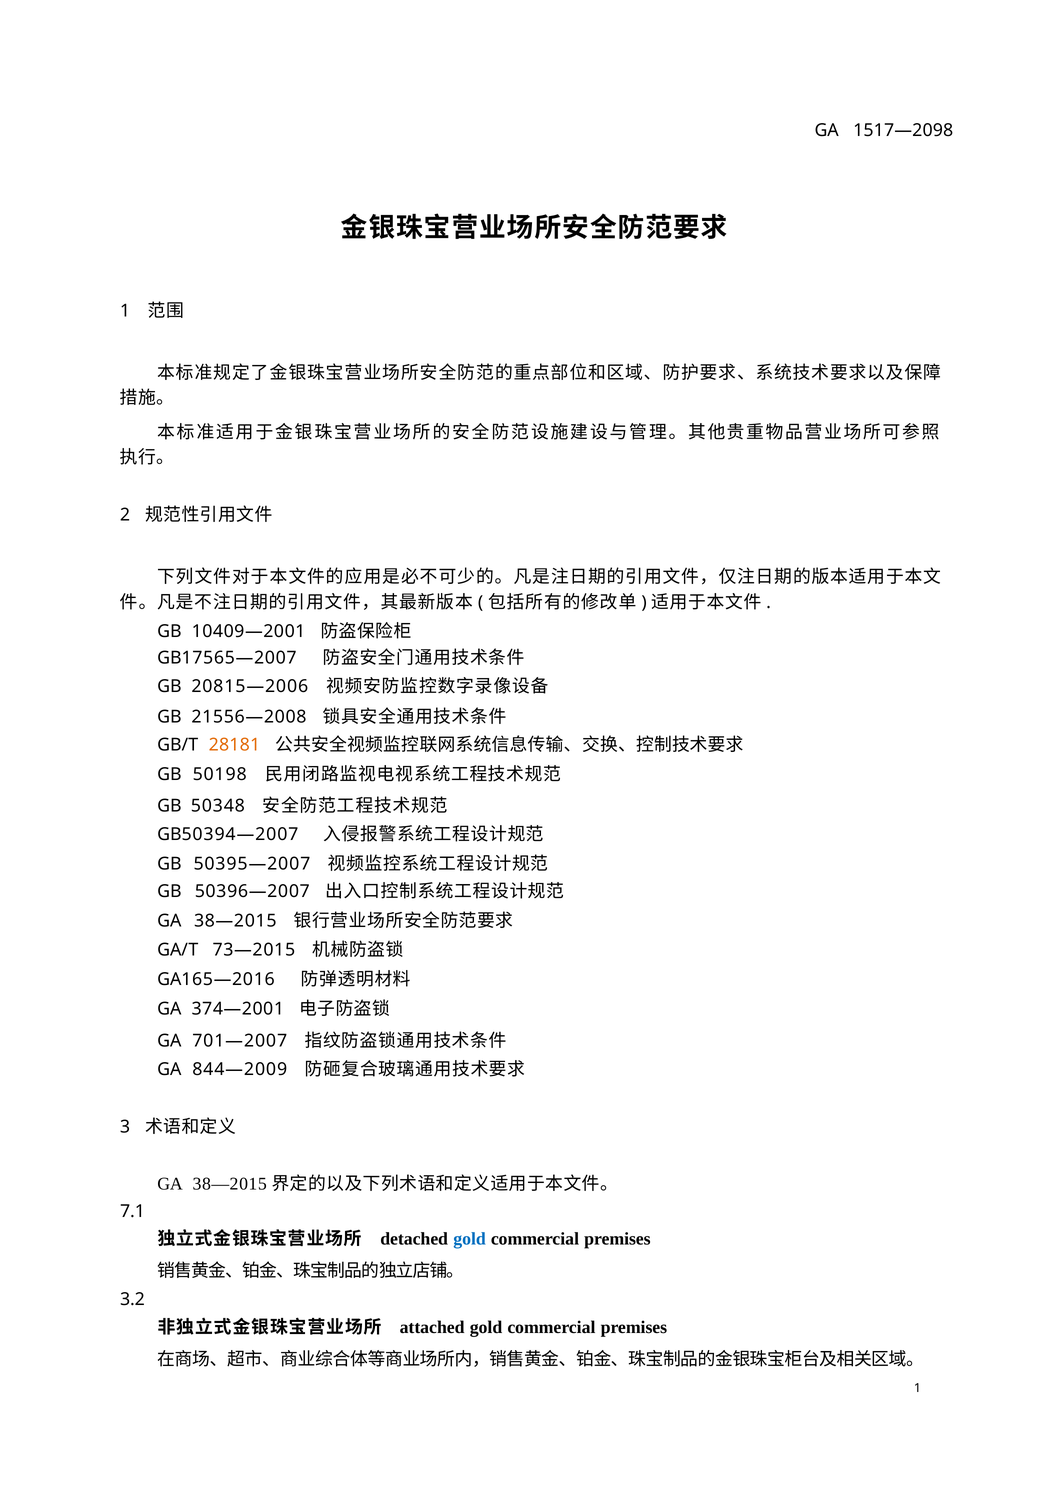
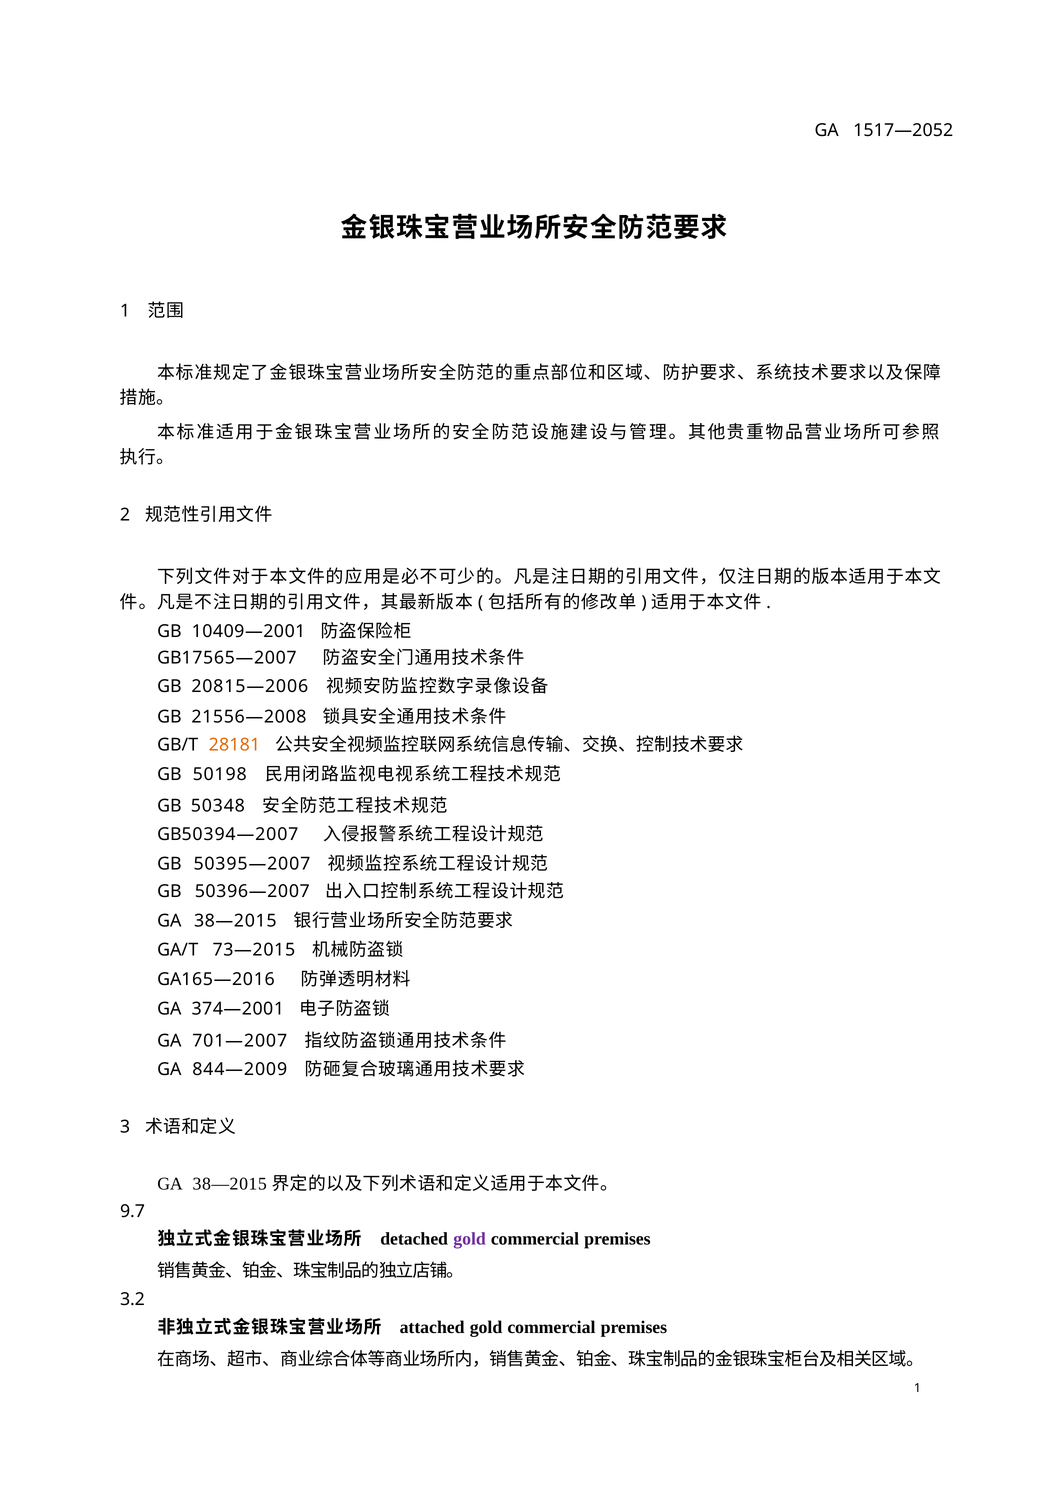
1517—2098: 1517—2098 -> 1517—2052 (903, 130)
7.1: 7.1 -> 9.7 (133, 1212)
gold colour: blue -> purple (470, 1239)
